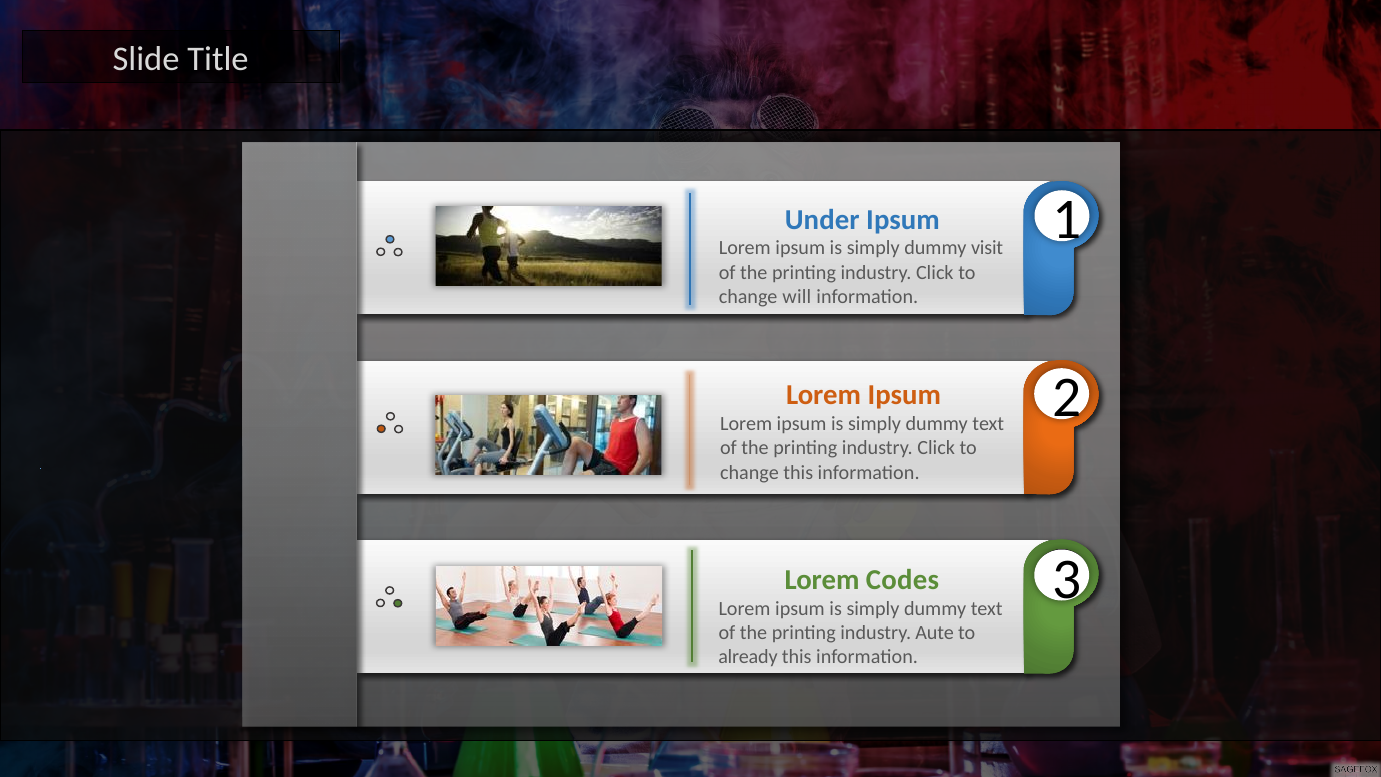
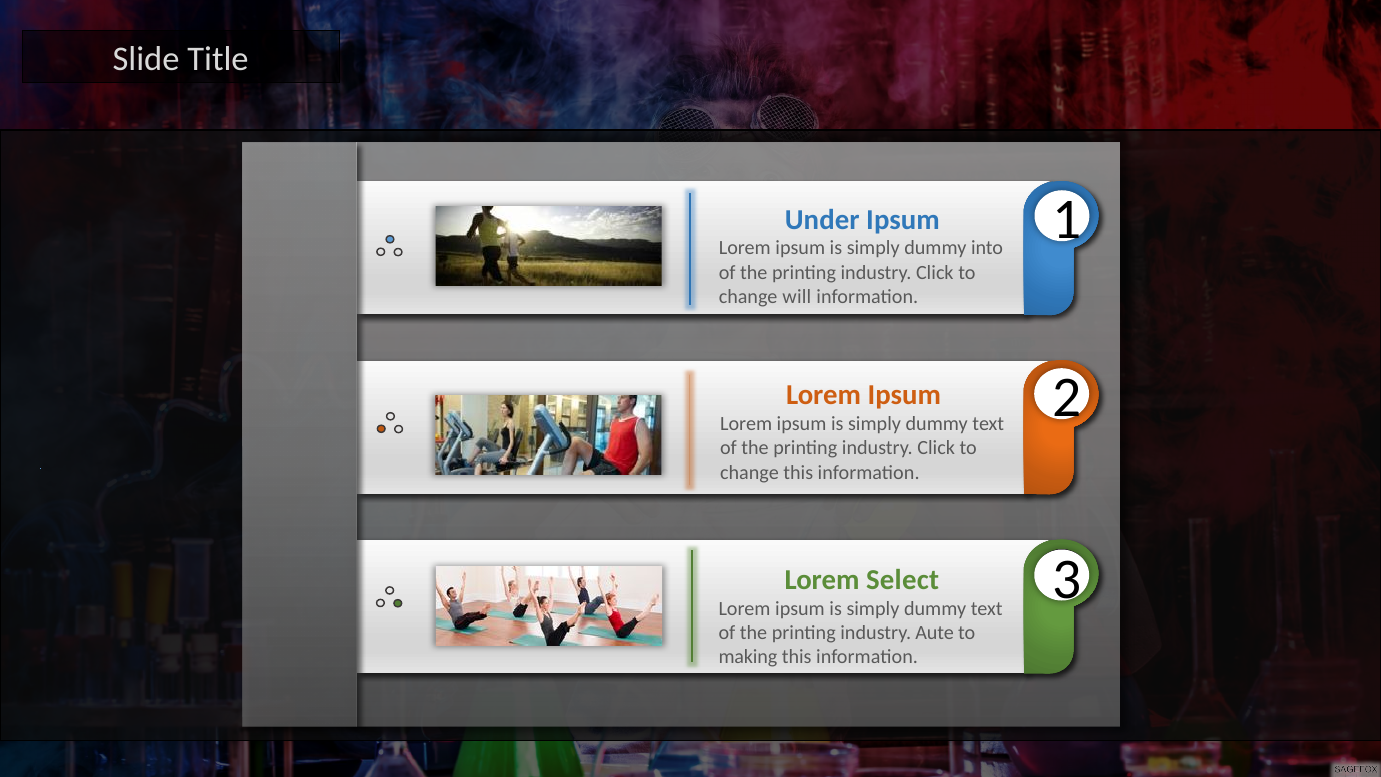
visit: visit -> into (987, 248)
Codes: Codes -> Select (903, 580)
already: already -> making (748, 657)
